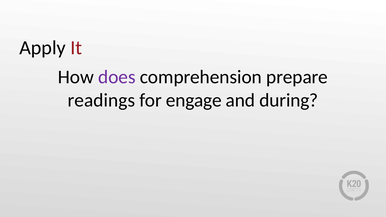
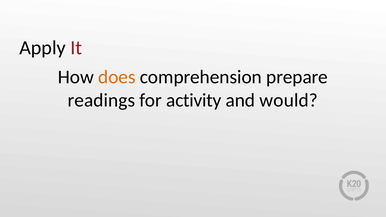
does colour: purple -> orange (117, 77)
engage: engage -> activity (194, 100)
during: during -> would (289, 100)
